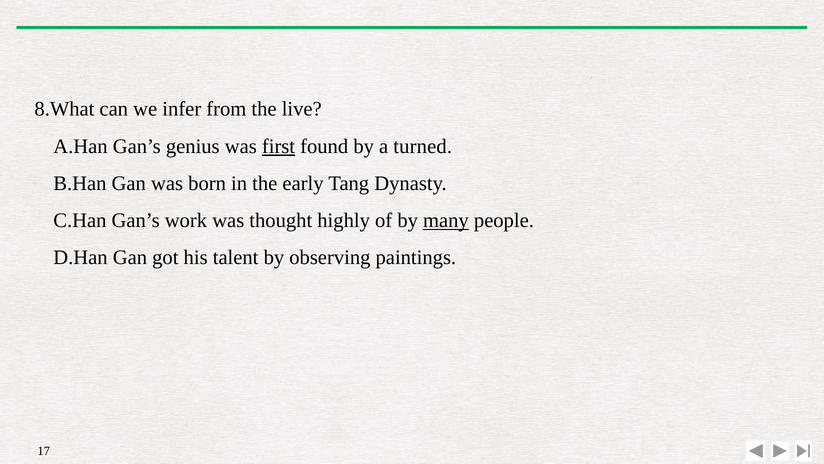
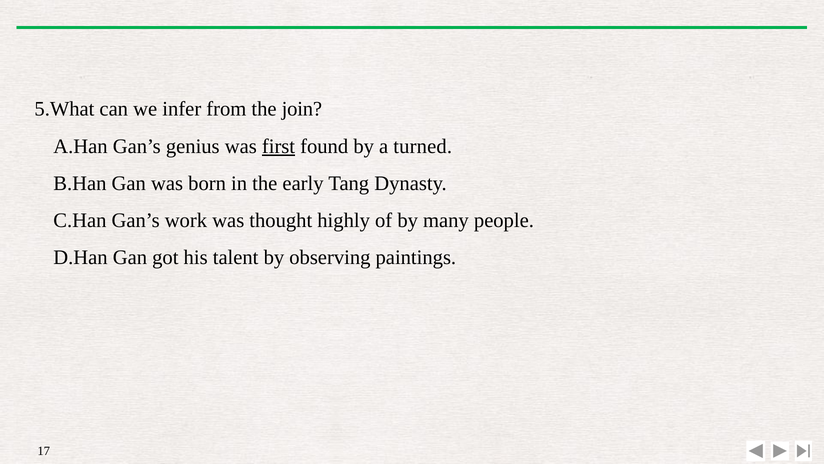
8.What: 8.What -> 5.What (64, 109)
live: live -> join (302, 109)
many underline: present -> none (446, 220)
